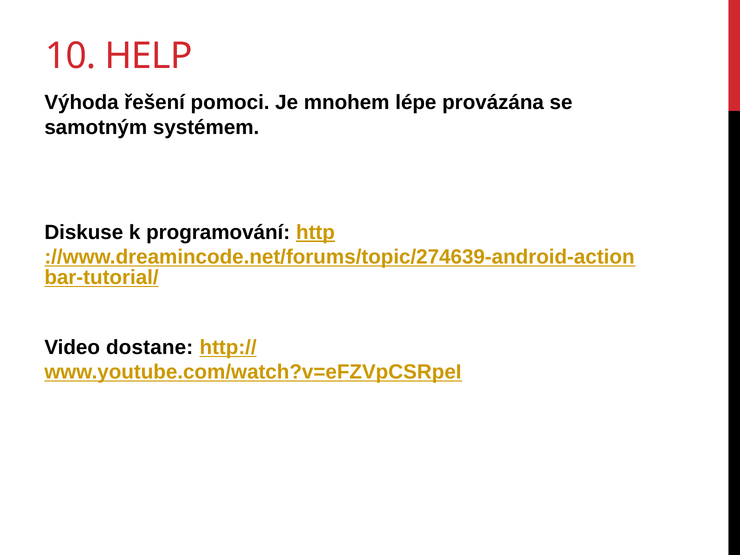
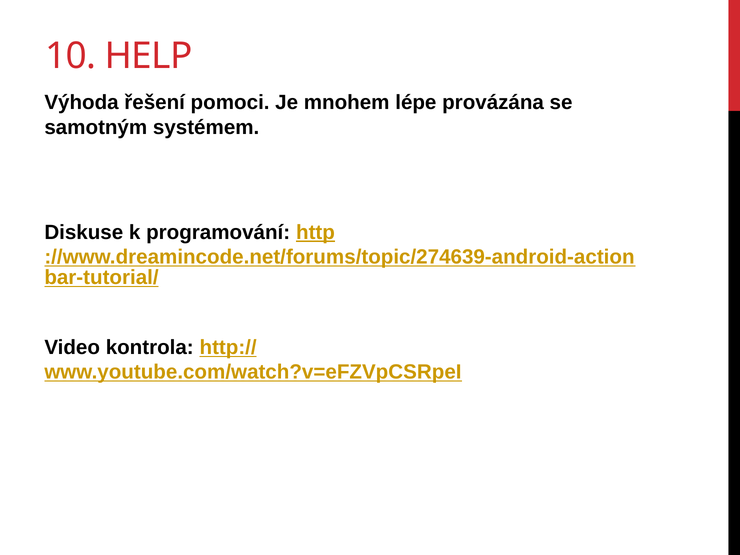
dostane: dostane -> kontrola (150, 347)
